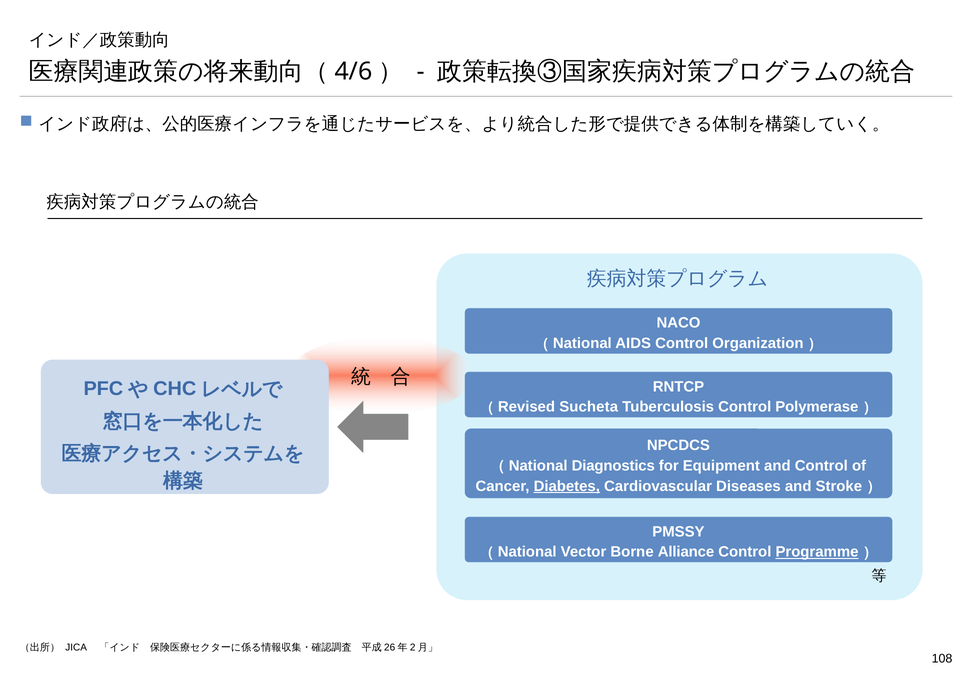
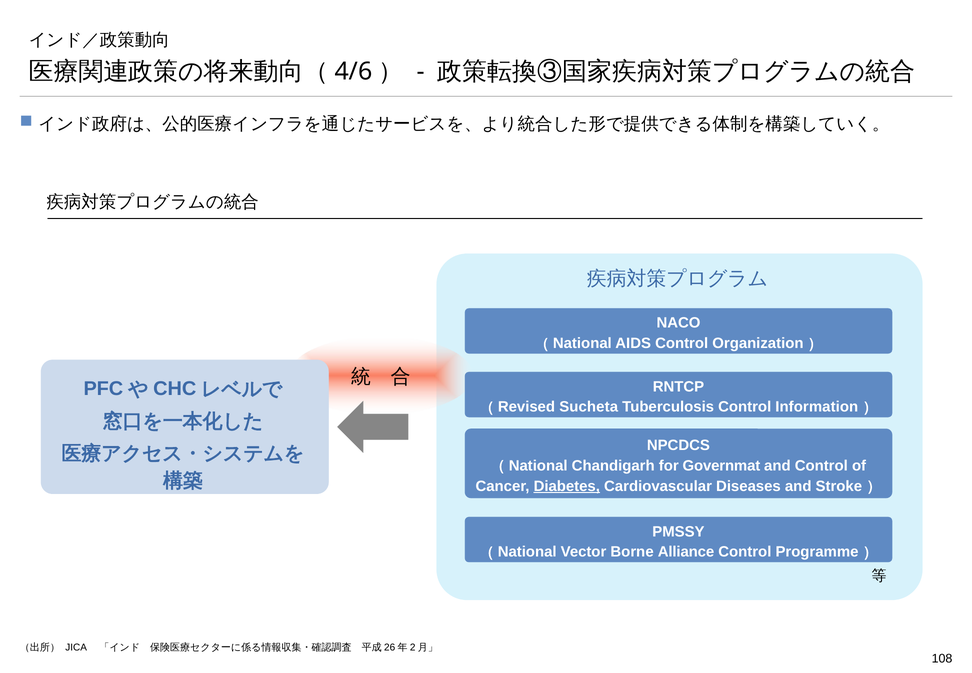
Polymerase: Polymerase -> Information (817, 407)
Diagnostics: Diagnostics -> Chandigarh (613, 466)
Equipment: Equipment -> Governmat (721, 466)
Programme underline: present -> none (817, 552)
